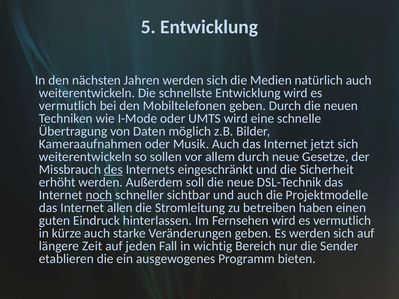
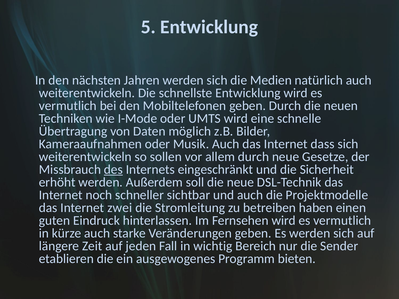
jetzt: jetzt -> dass (323, 144)
noch underline: present -> none (99, 195)
allen: allen -> zwei (120, 208)
